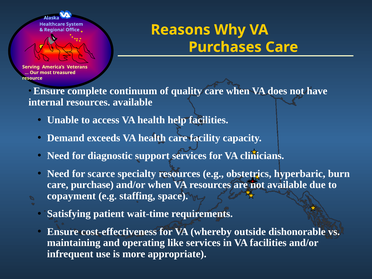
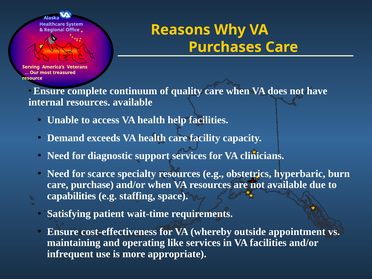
copayment: copayment -> capabilities (71, 196)
dishonorable: dishonorable -> appointment (297, 232)
